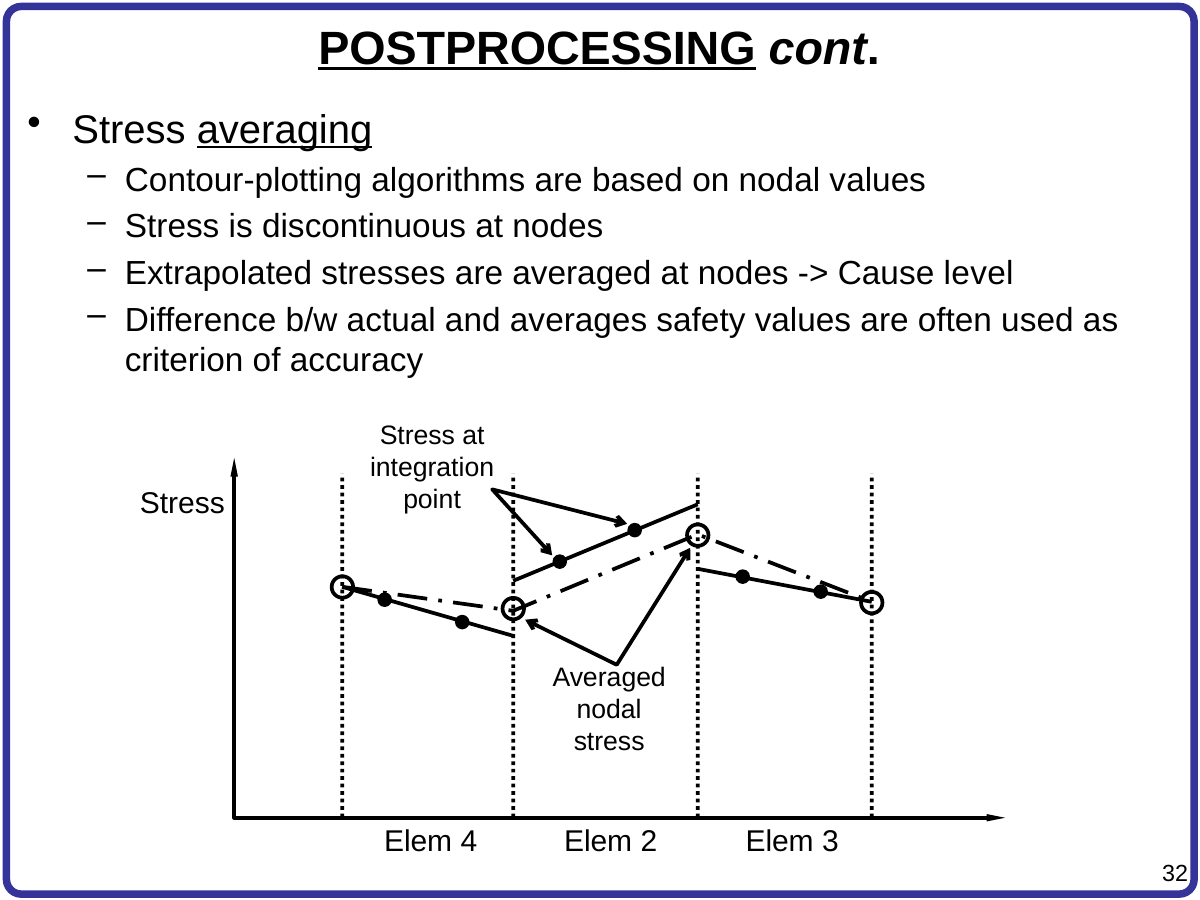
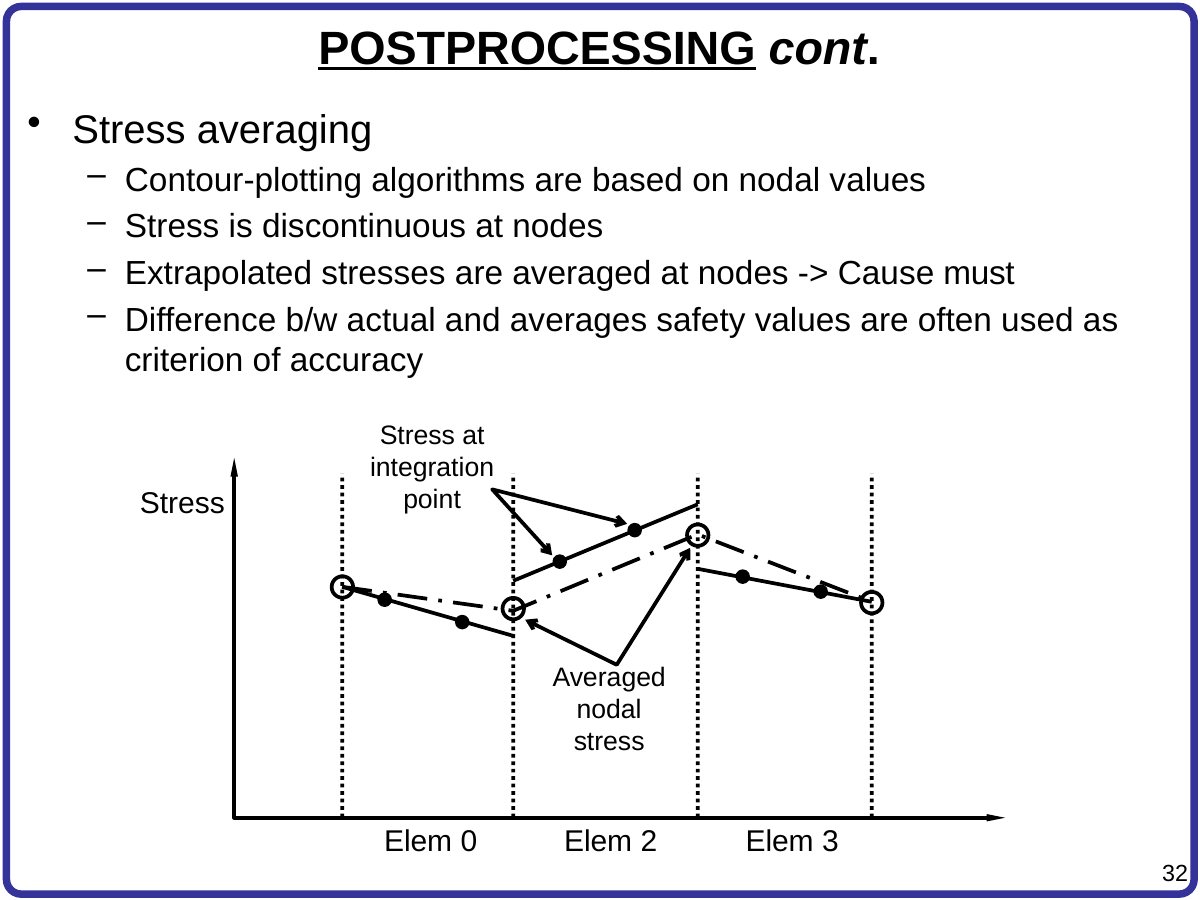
averaging underline: present -> none (285, 130)
level: level -> must (979, 274)
4: 4 -> 0 (469, 841)
